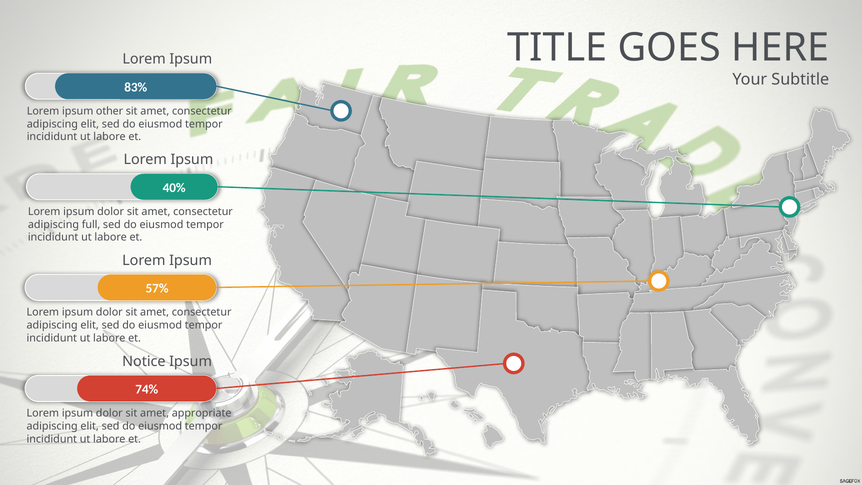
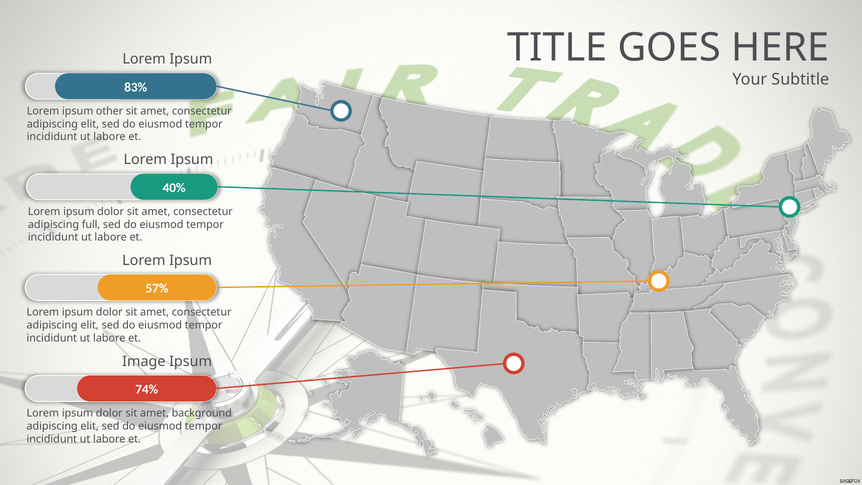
Notice: Notice -> Image (144, 361)
appropriate: appropriate -> background (202, 413)
